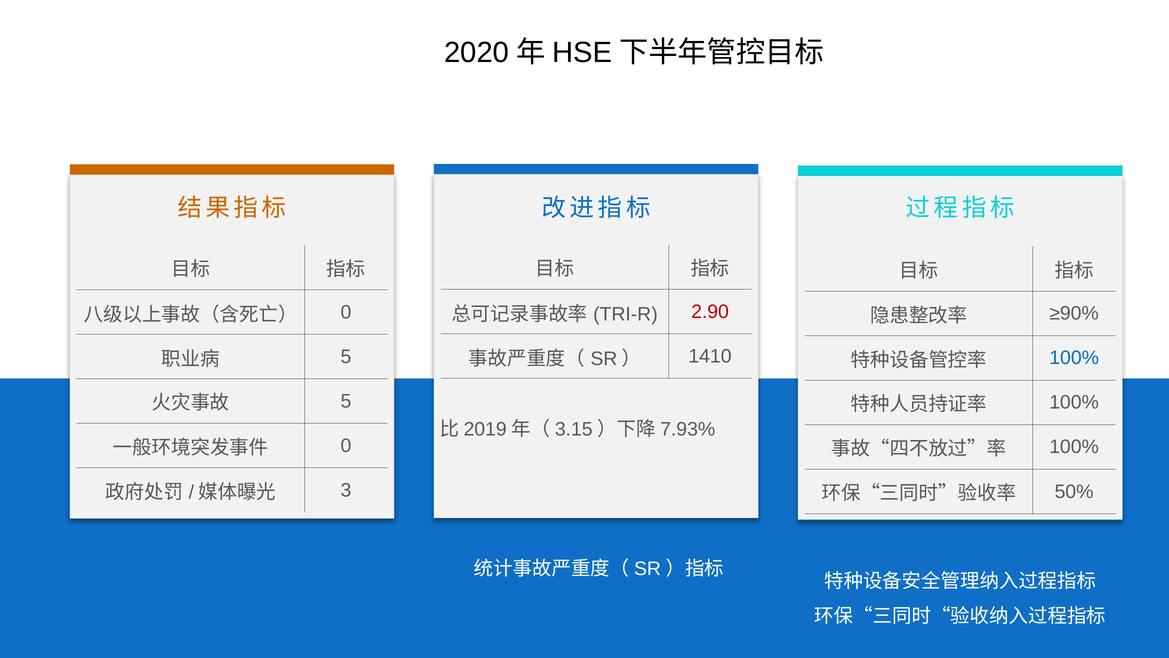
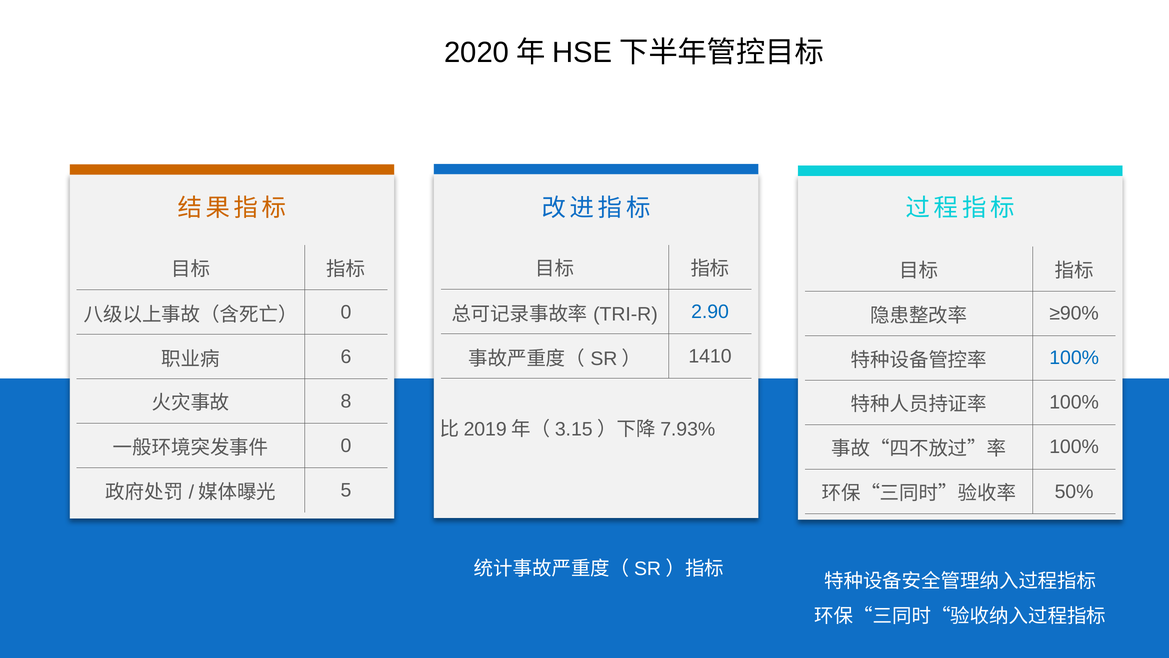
2.90 colour: red -> blue (710, 312)
5: 5 -> 6 (346, 357)
5: 5 -> 8 (346, 401)
3: 3 -> 5 (346, 490)
